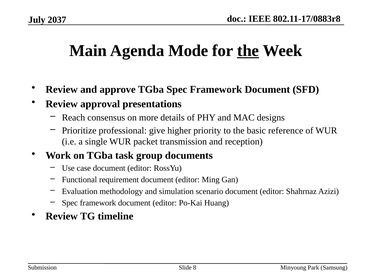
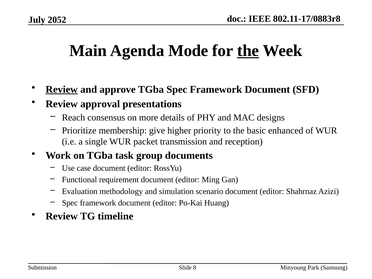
2037: 2037 -> 2052 (57, 20)
Review underline: none -> present (62, 89)
professional: professional -> membership (123, 130)
reference: reference -> enhanced (286, 130)
